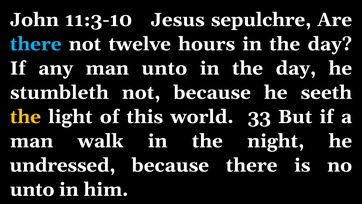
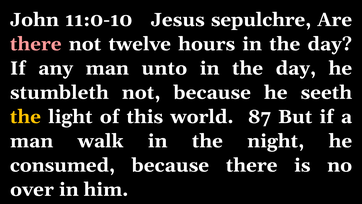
11:3-10: 11:3-10 -> 11:0-10 (99, 20)
there colour: light blue -> pink (36, 44)
33: 33 -> 87 (259, 117)
undressed: undressed -> consumed (62, 165)
unto: unto -> over (32, 189)
